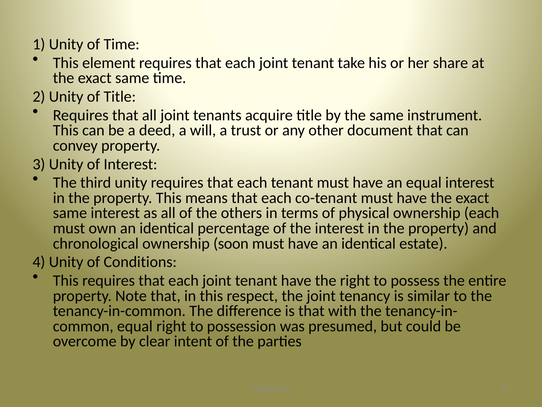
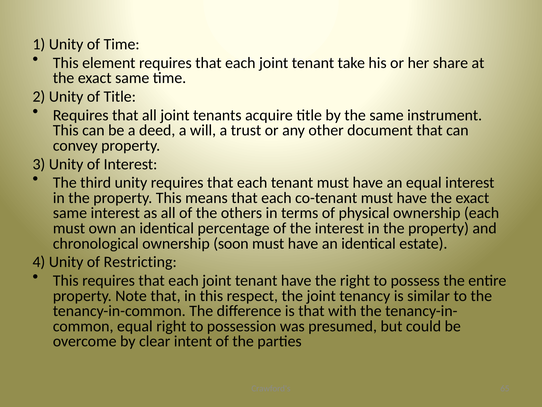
Conditions: Conditions -> Restricting (140, 262)
